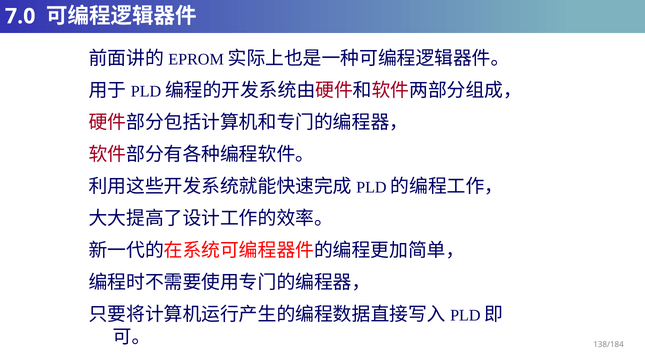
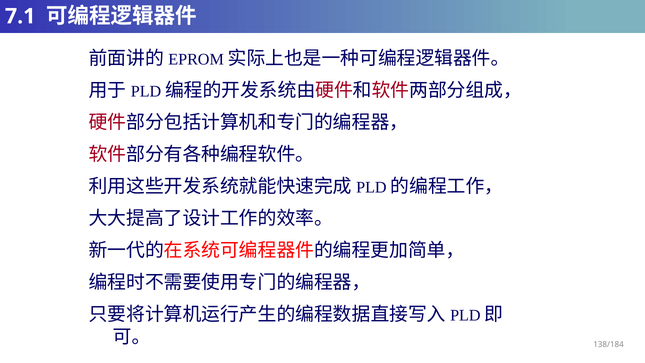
7.0: 7.0 -> 7.1 (20, 16)
